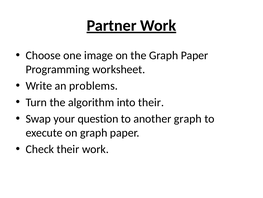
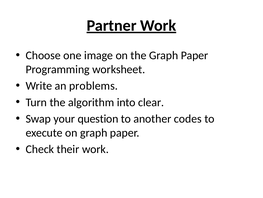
into their: their -> clear (151, 102)
another graph: graph -> codes (188, 118)
